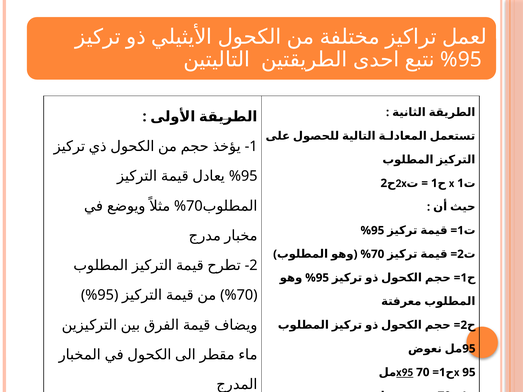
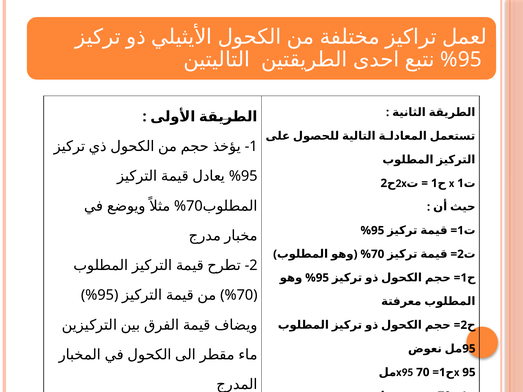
x95 underline: present -> none (405, 373)
